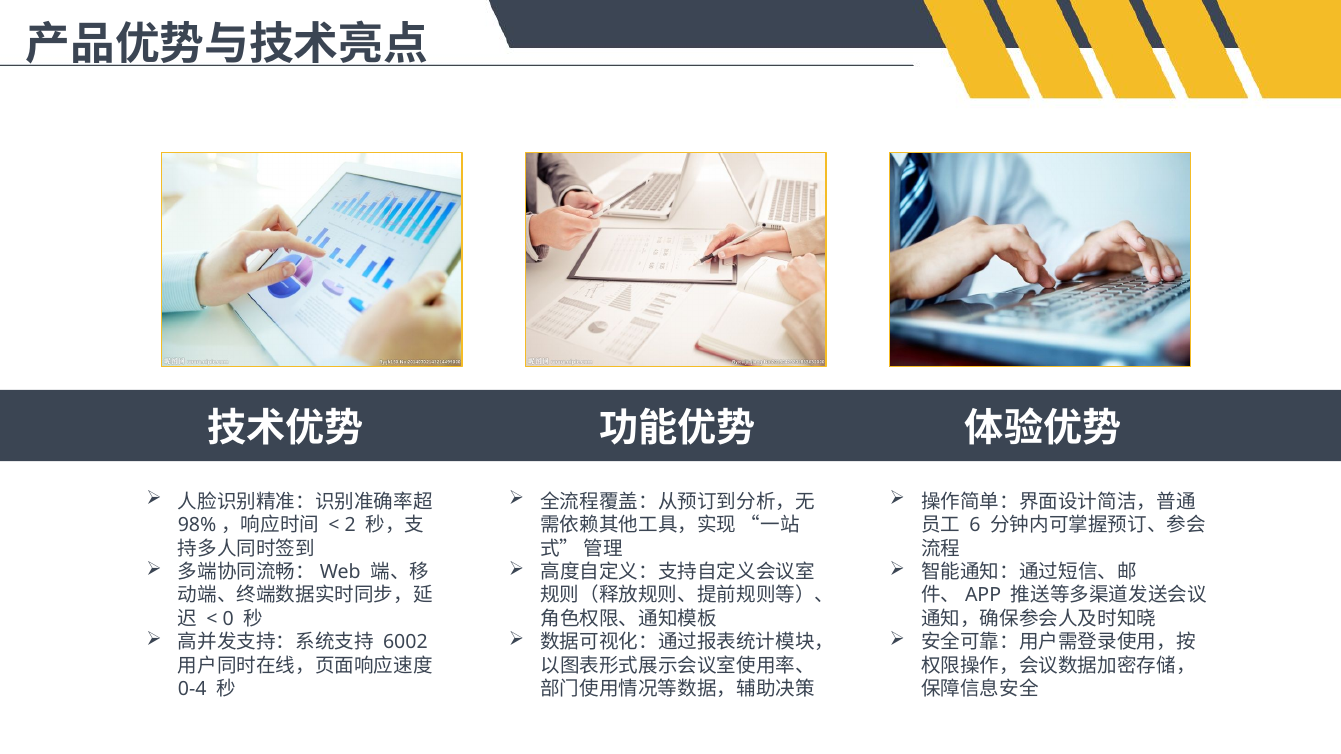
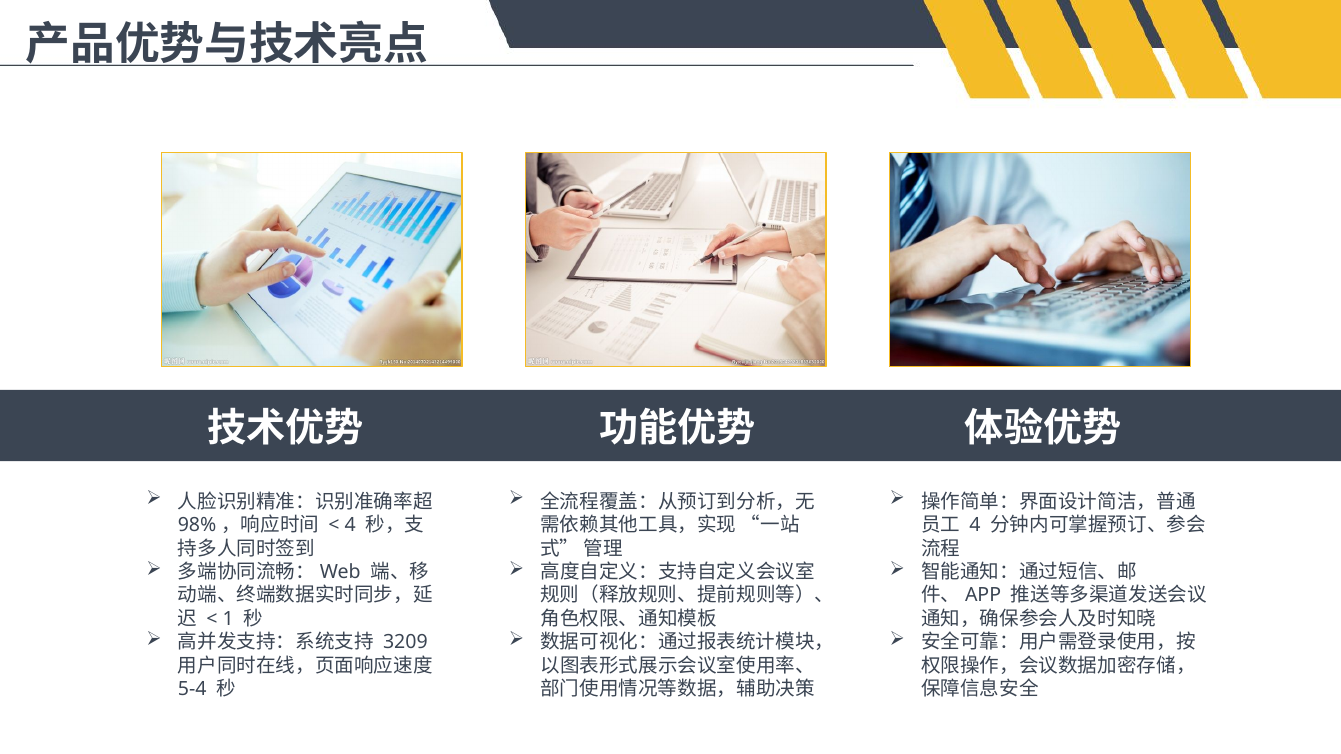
2: 2 -> 4 (350, 525)
6: 6 -> 4 (975, 525)
0: 0 -> 1 (228, 619)
6002: 6002 -> 3209 (405, 643)
0-4: 0-4 -> 5-4 (192, 690)
